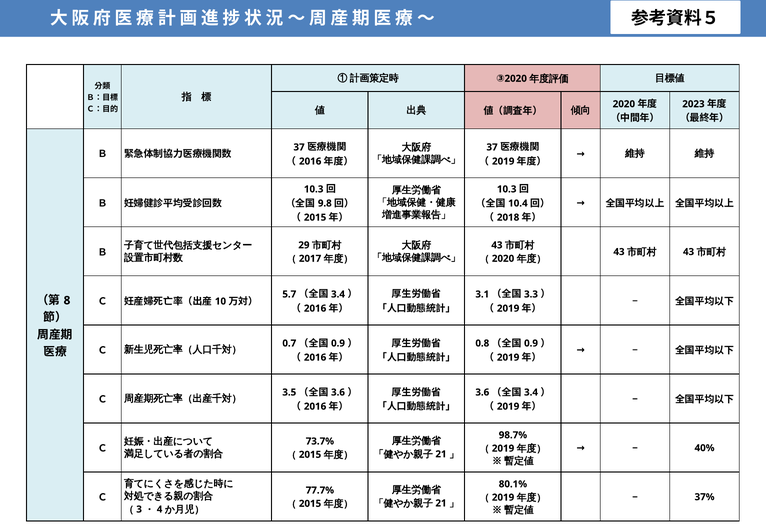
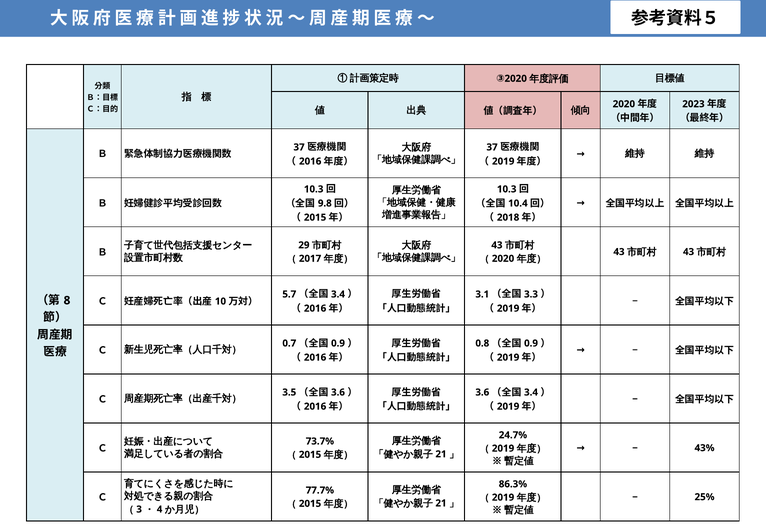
98.7%: 98.7% -> 24.7% (513, 435)
40%: 40% -> 43% (705, 448)
80.1%: 80.1% -> 86.3% (513, 484)
37%: 37% -> 25% (705, 497)
